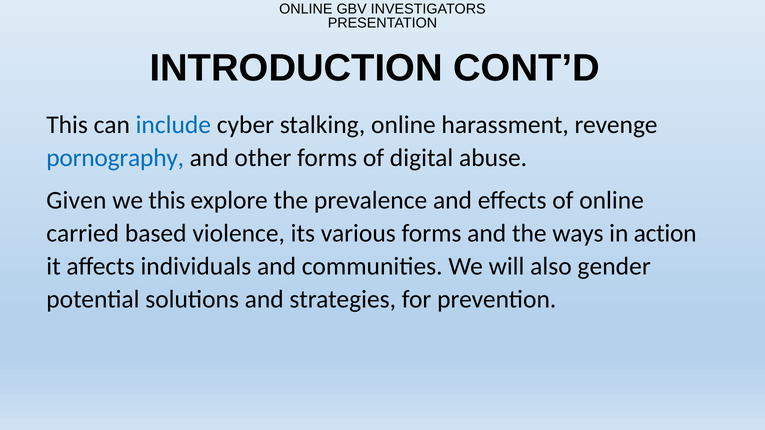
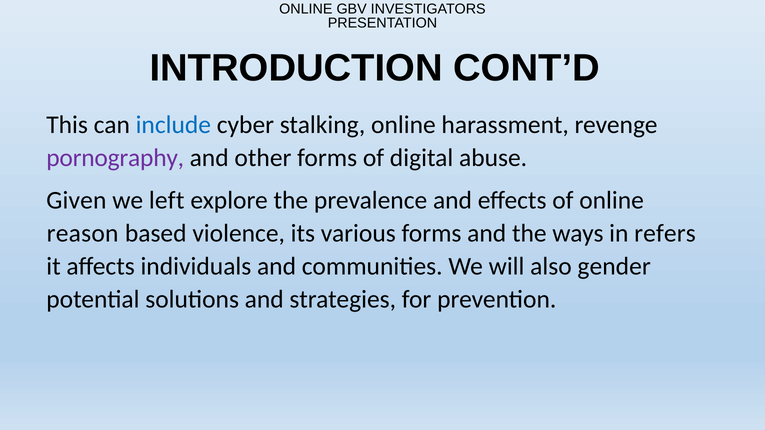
pornography colour: blue -> purple (115, 158)
we this: this -> left (167, 200)
carried: carried -> reason (83, 234)
action: action -> refers (665, 234)
